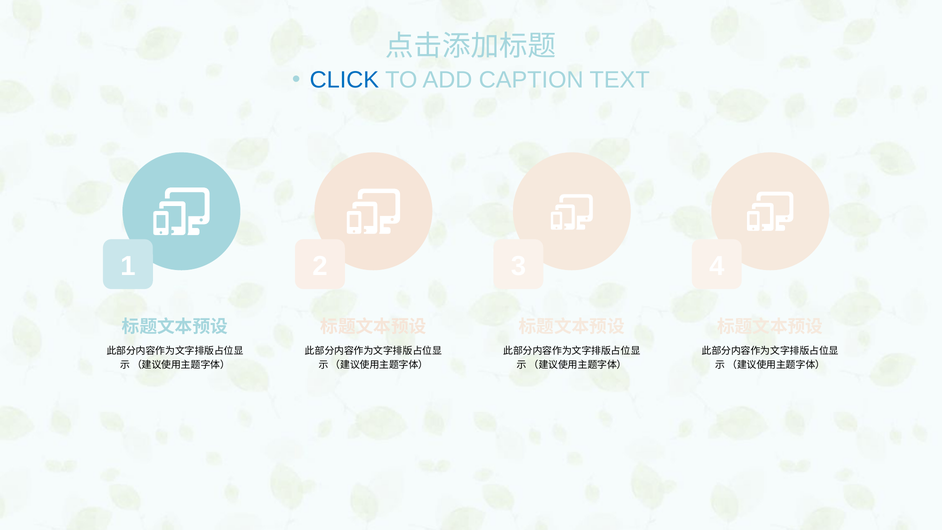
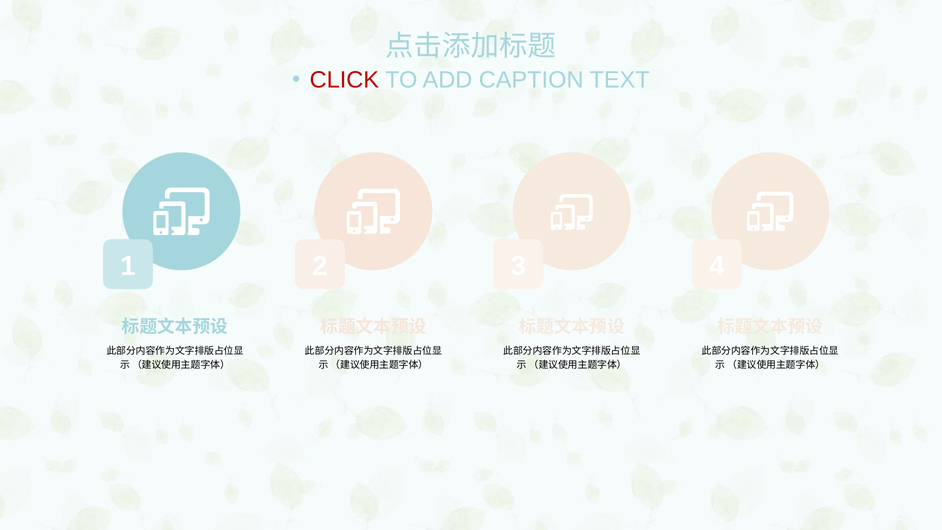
CLICK colour: blue -> red (344, 80)
